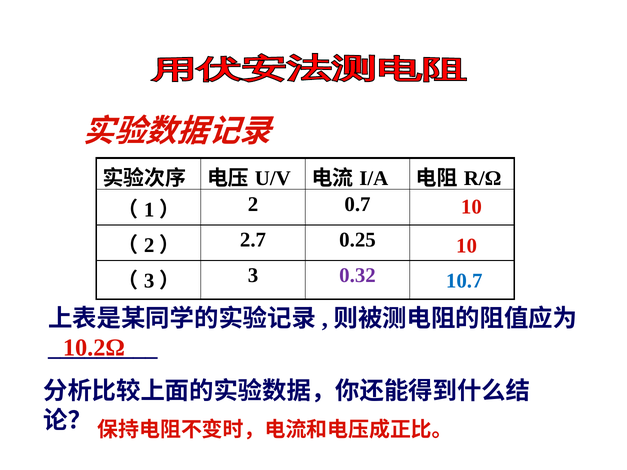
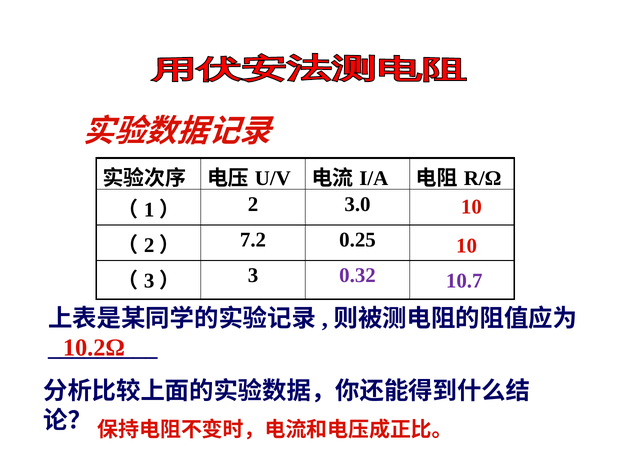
0.7: 0.7 -> 3.0 (357, 204)
2.7: 2.7 -> 7.2 (253, 240)
10.7 colour: blue -> purple (464, 281)
